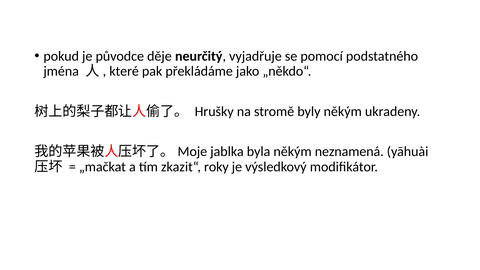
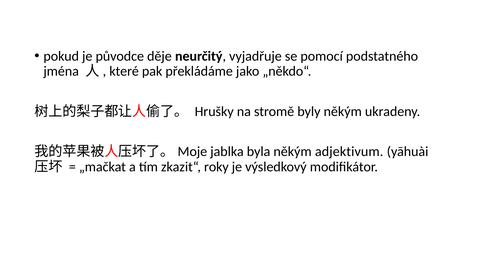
neznamená: neznamená -> adjektivum (349, 152)
